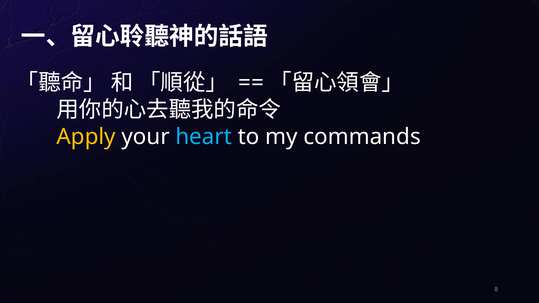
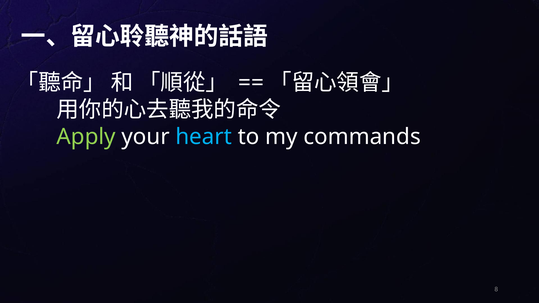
Apply colour: yellow -> light green (86, 137)
